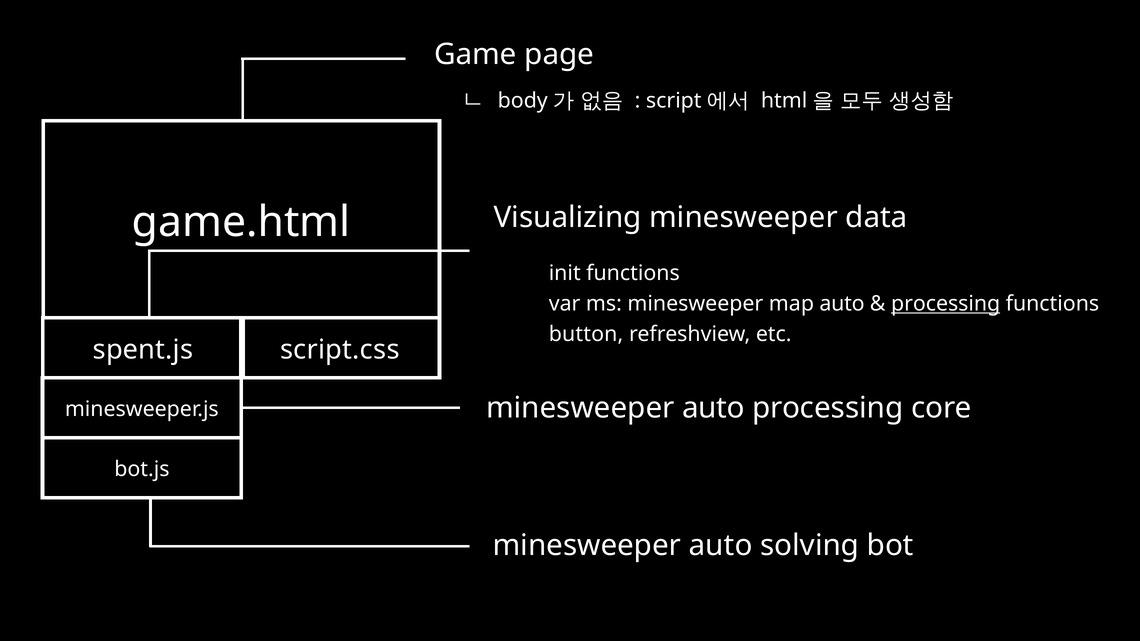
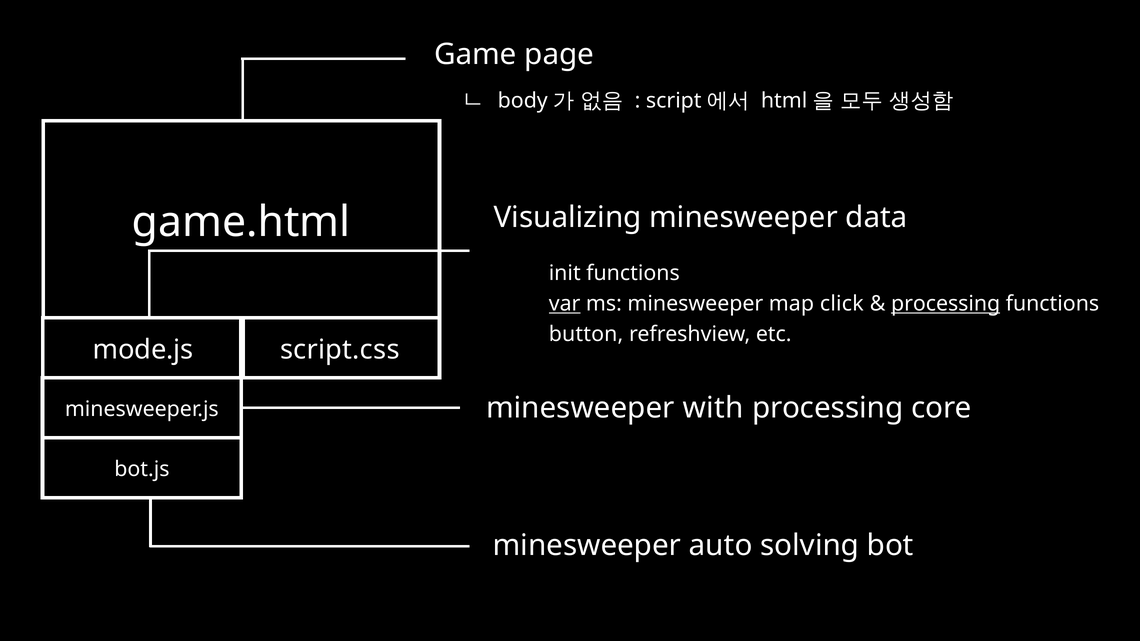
var underline: none -> present (565, 304)
map auto: auto -> click (842, 304)
spent.js: spent.js -> mode.js (143, 350)
auto: auto -> with (713, 408)
